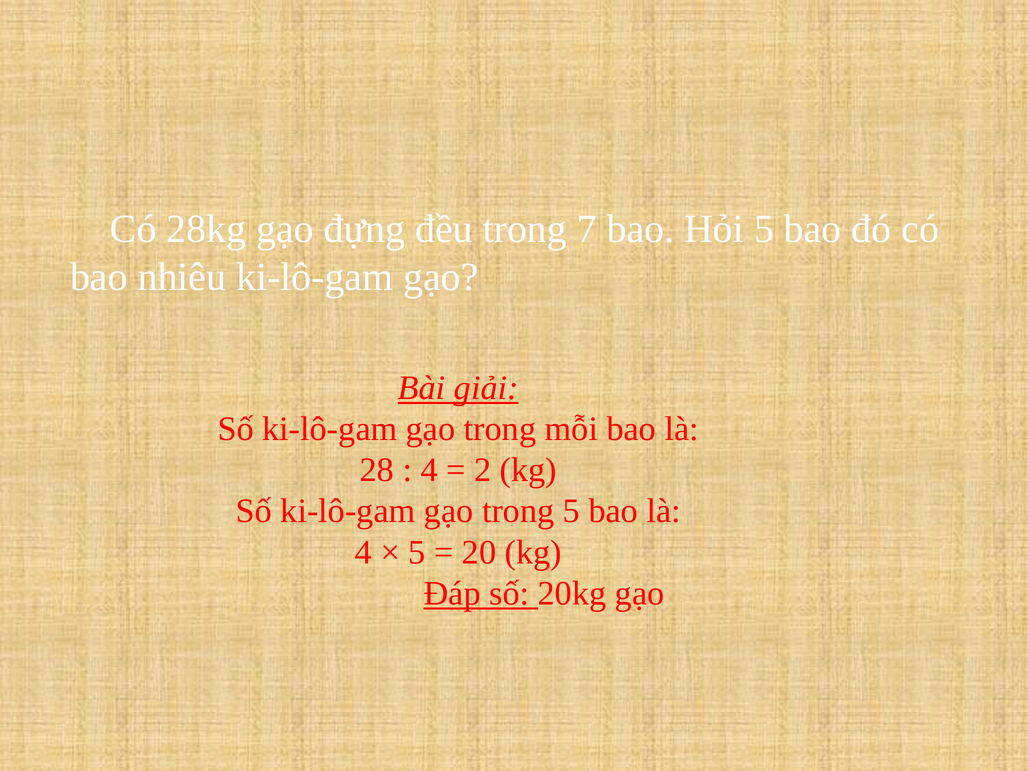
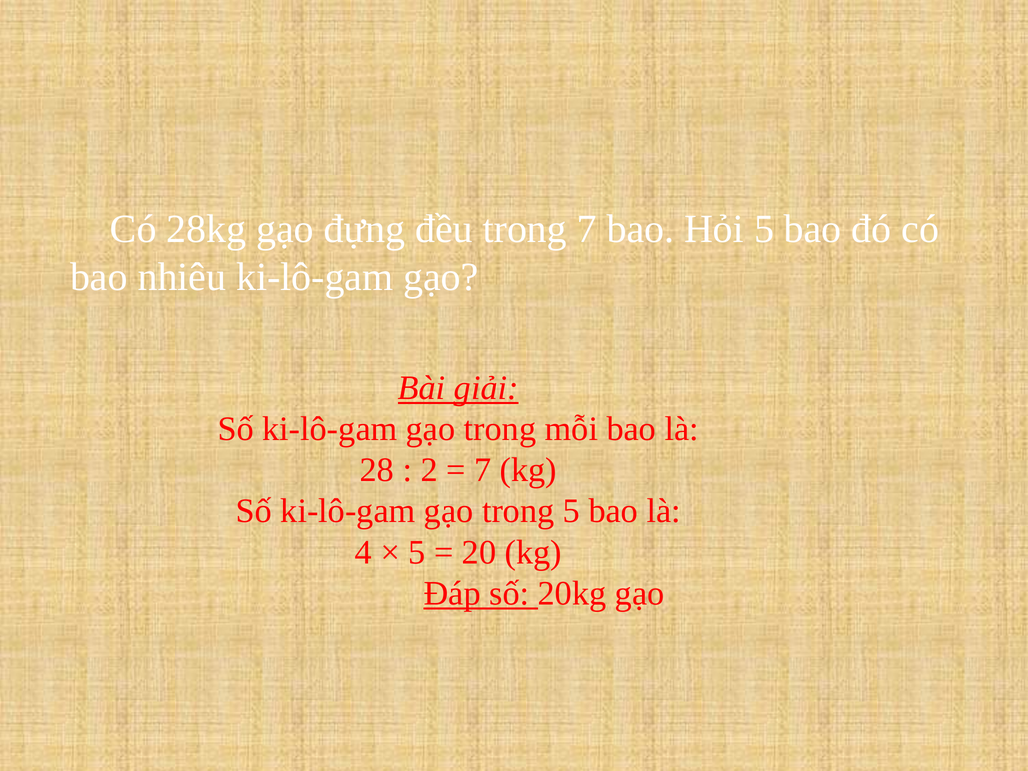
4: 4 -> 2 (429, 470)
2: 2 -> 7 (483, 470)
